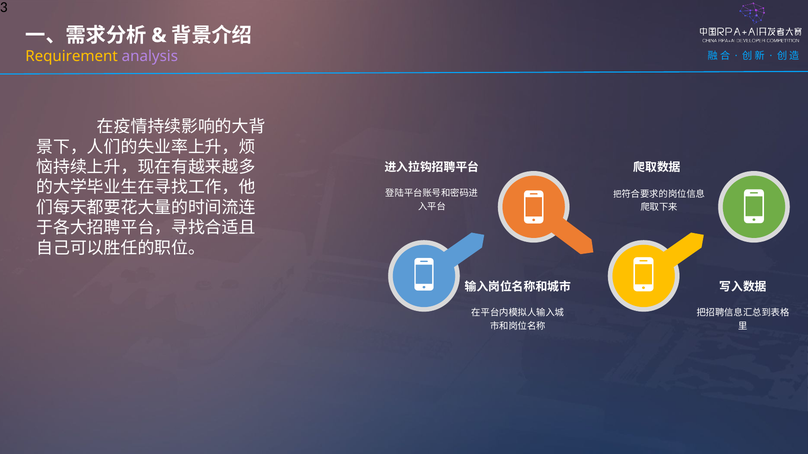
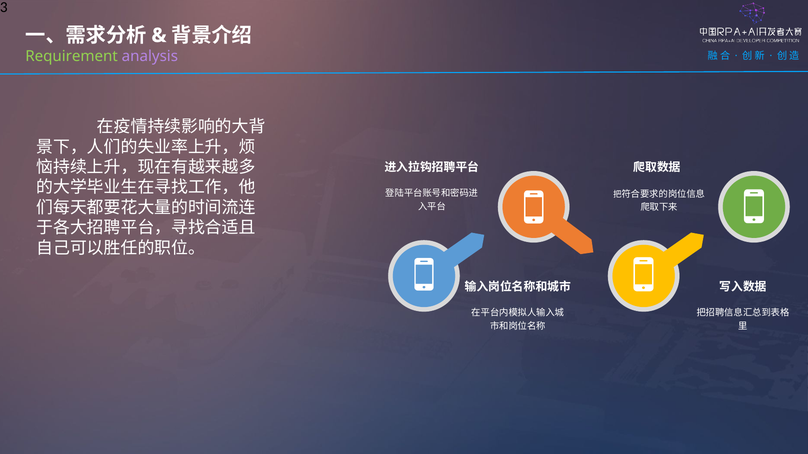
Requirement colour: yellow -> light green (72, 56)
